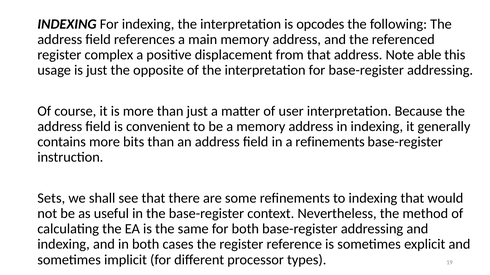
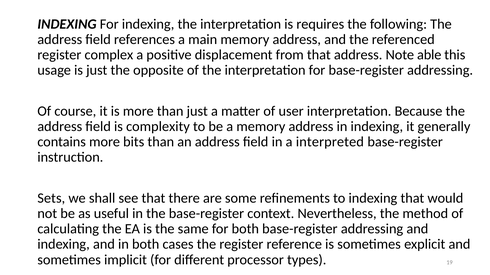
opcodes: opcodes -> requires (320, 24)
convenient: convenient -> complexity (158, 127)
a refinements: refinements -> interpreted (330, 142)
